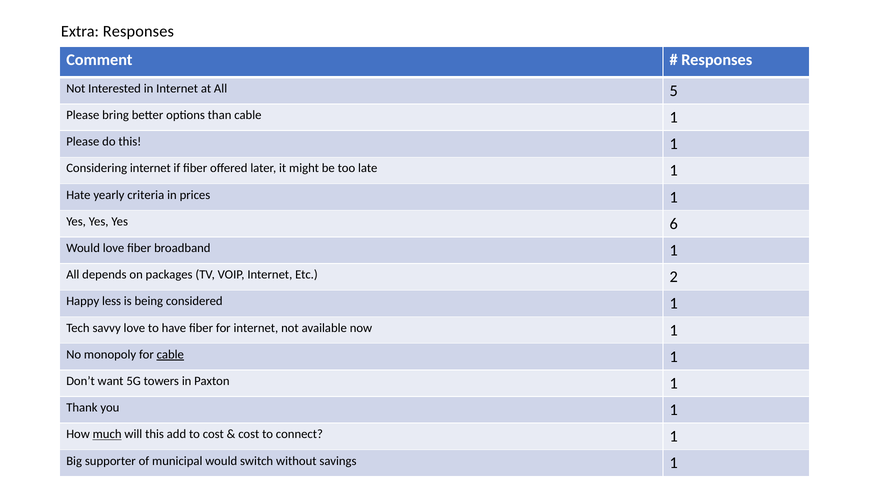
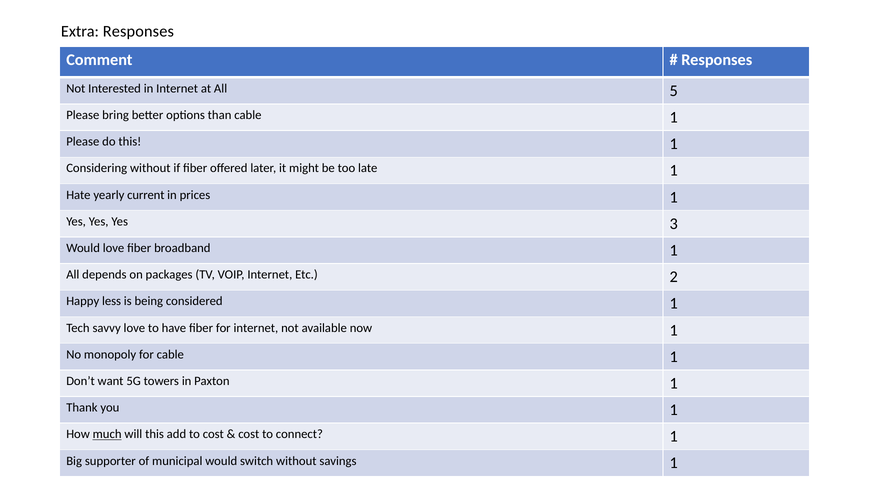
Considering internet: internet -> without (150, 168)
criteria: criteria -> current (146, 195)
6: 6 -> 3 (674, 224)
cable underline: present -> none (170, 354)
